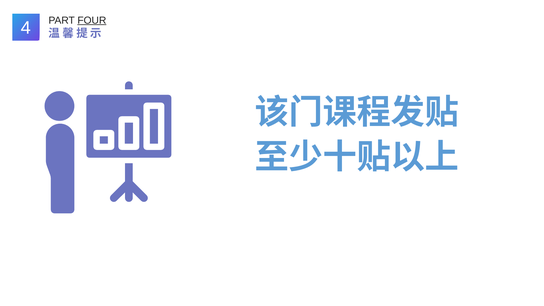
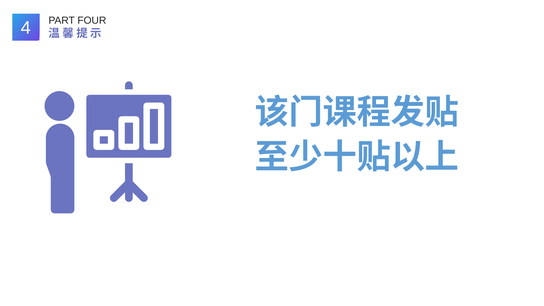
FOUR underline: present -> none (92, 20)
